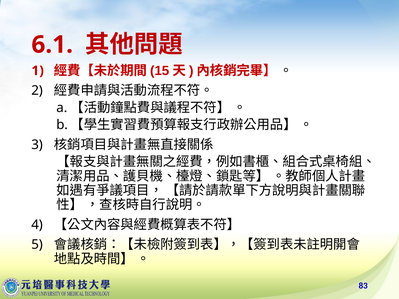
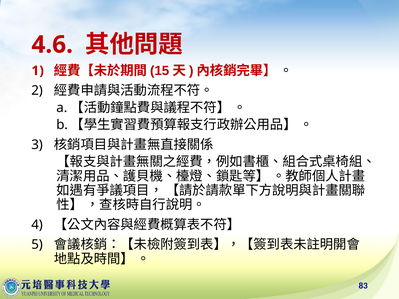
6.1: 6.1 -> 4.6 (52, 45)
